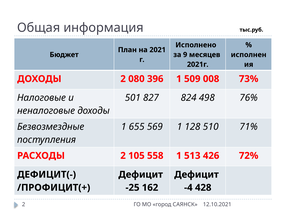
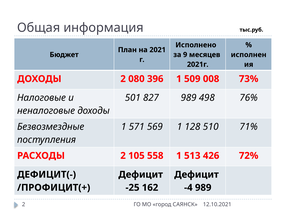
827 824: 824 -> 989 (189, 98)
655: 655 -> 571 (137, 126)
-4 428: 428 -> 989 (203, 187)
